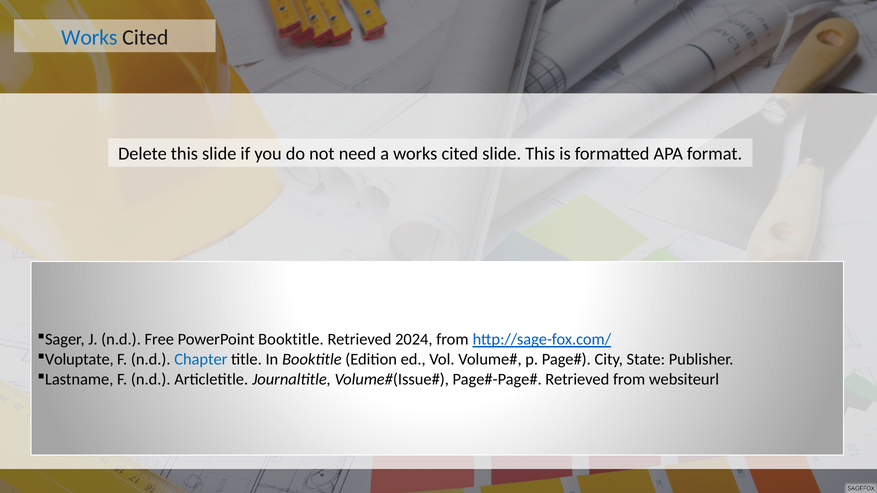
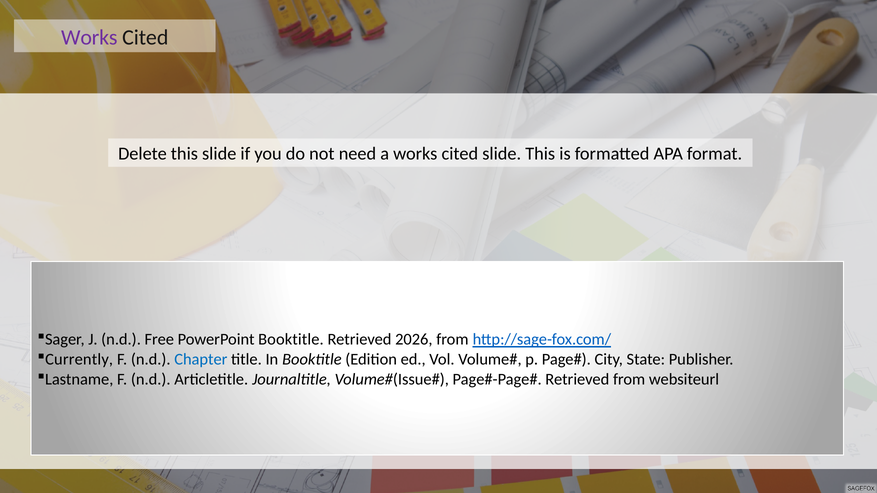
Works colour: blue -> purple (89, 37)
2024: 2024 -> 2026 (414, 340)
Voluptate: Voluptate -> Currently (79, 360)
